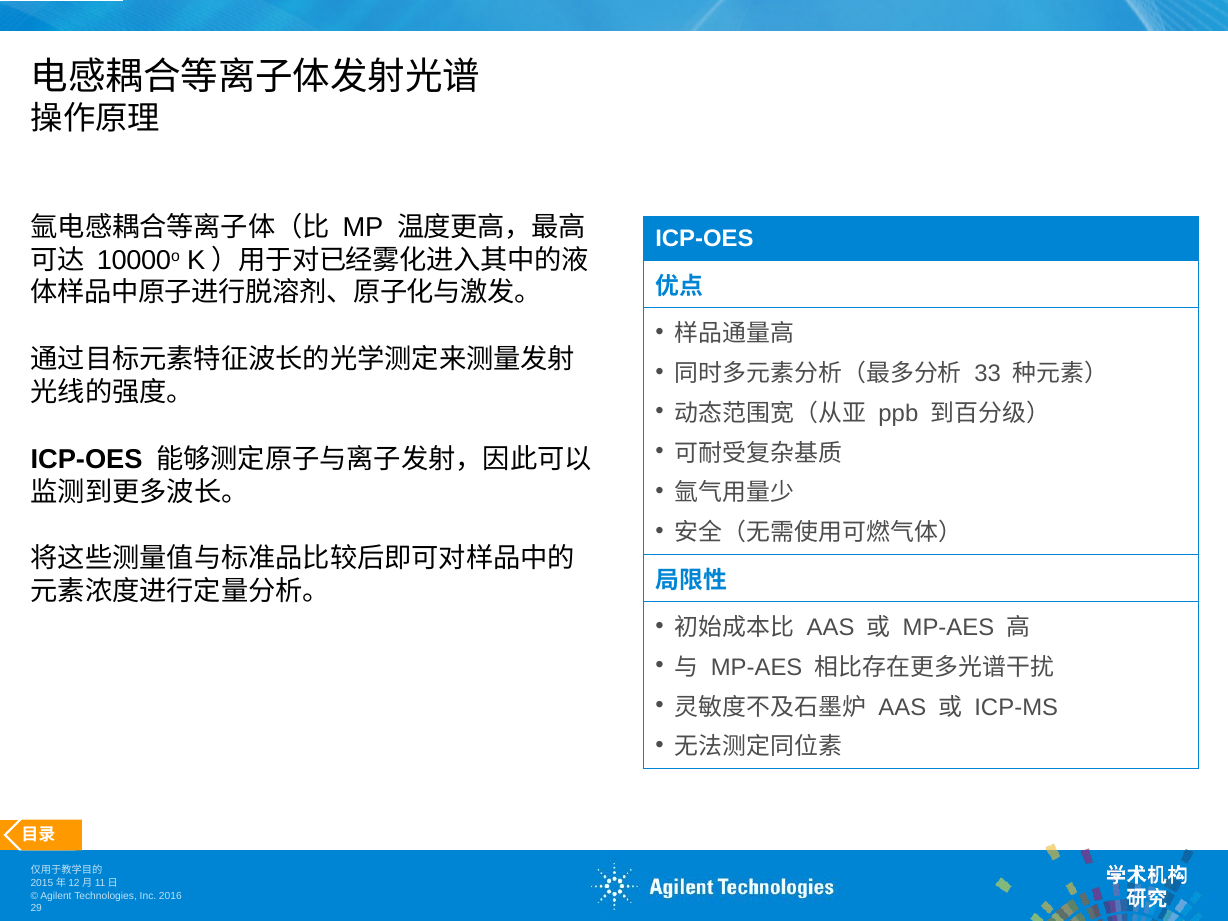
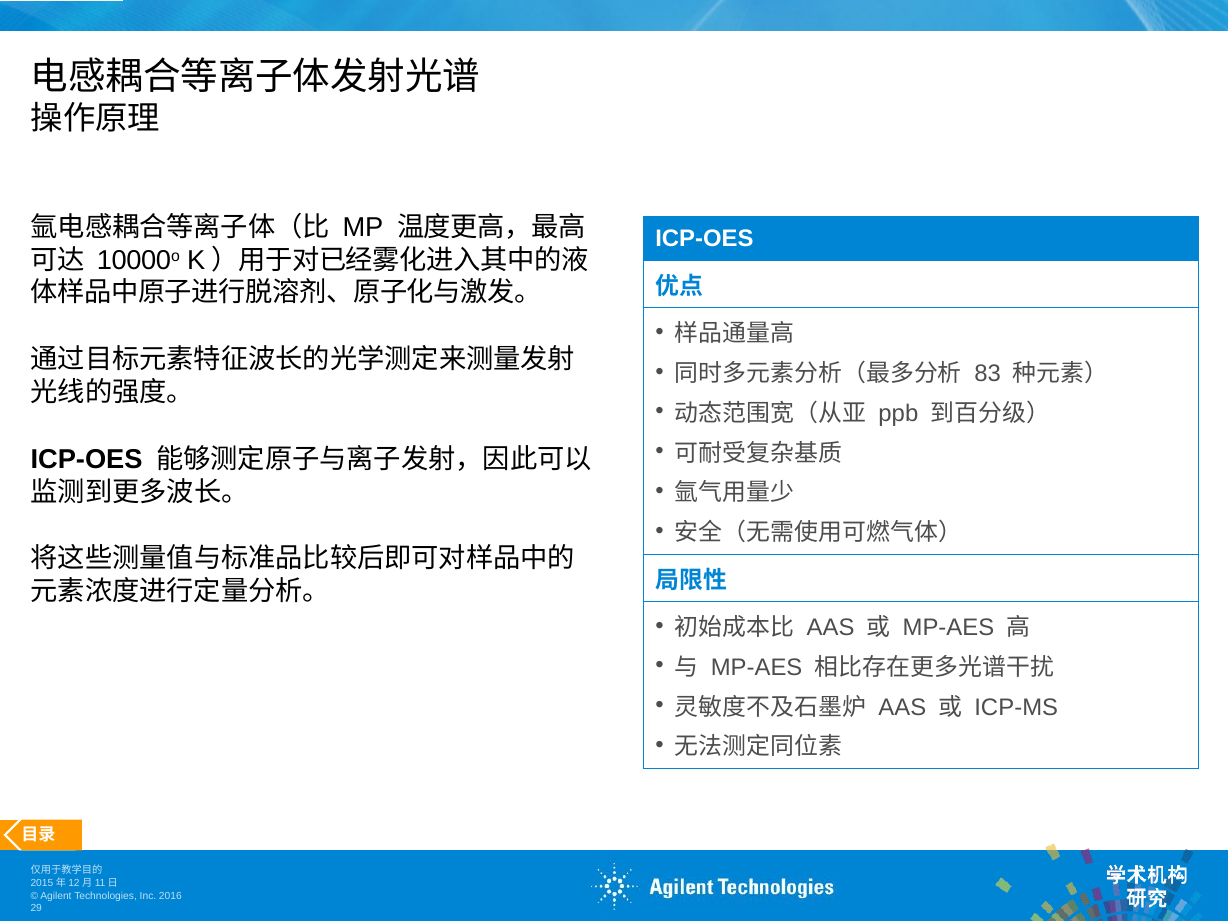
33: 33 -> 83 (988, 373)
